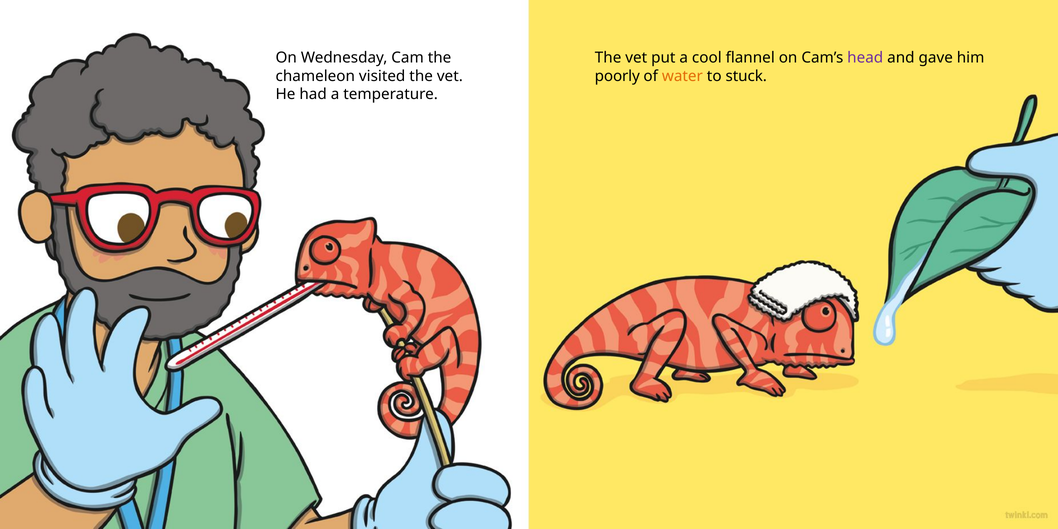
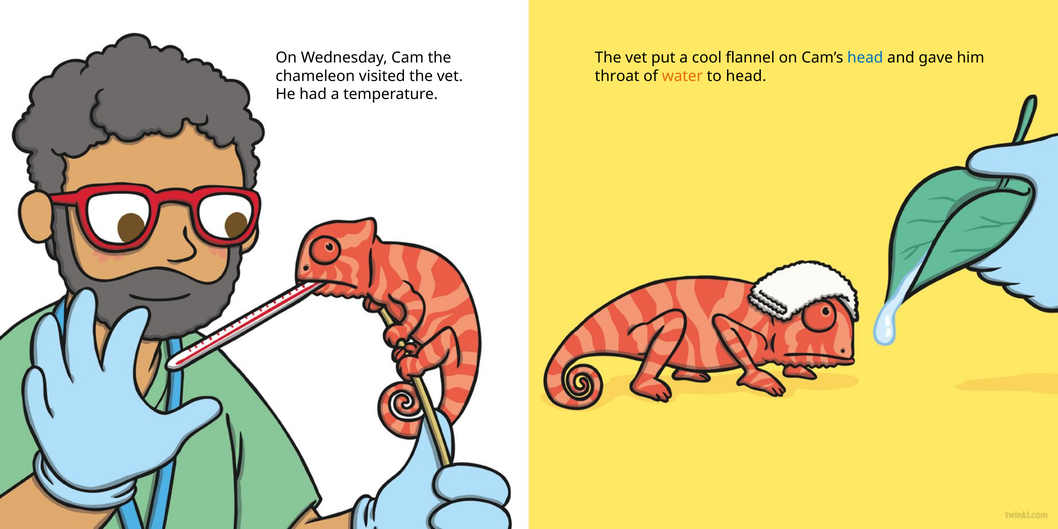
head colour: purple -> blue (865, 58)
poorly: poorly -> throat (617, 76)
to stuck: stuck -> head (746, 76)
